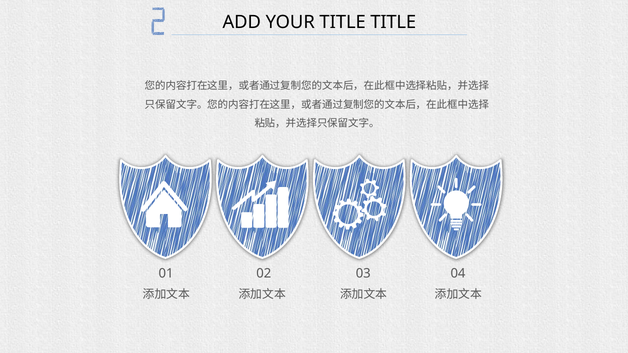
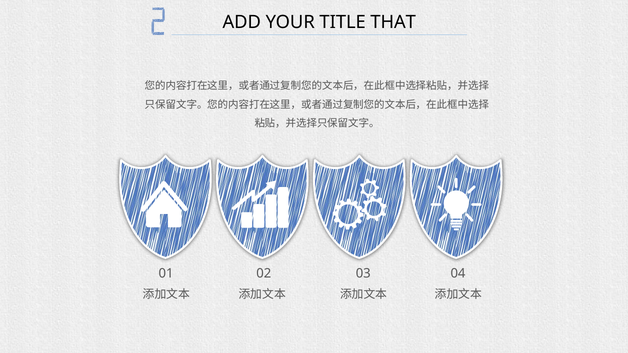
TITLE TITLE: TITLE -> THAT (393, 22)
